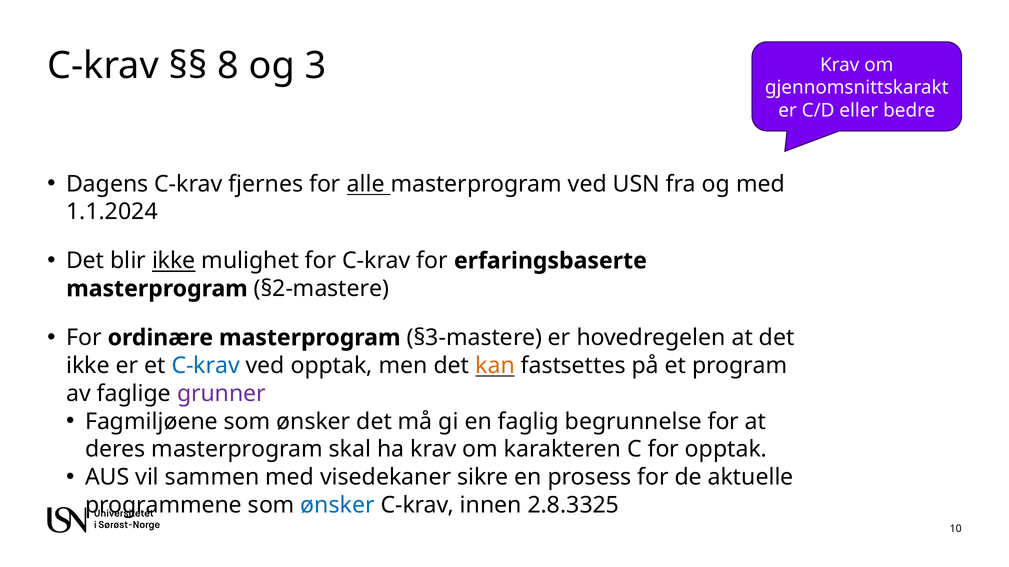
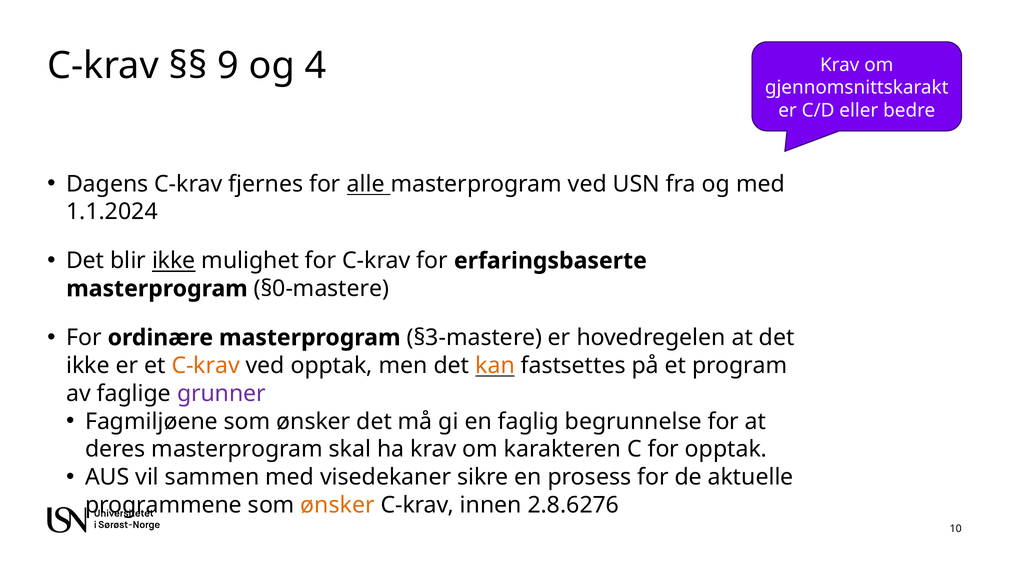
8: 8 -> 9 (228, 66)
3: 3 -> 4 (316, 66)
§2-mastere: §2-mastere -> §0-mastere (321, 289)
C-krav colour: blue -> orange (206, 366)
ønsker colour: blue -> orange (338, 506)
2.8.3325: 2.8.3325 -> 2.8.6276 (573, 506)
